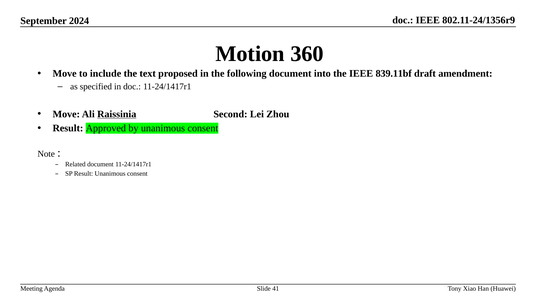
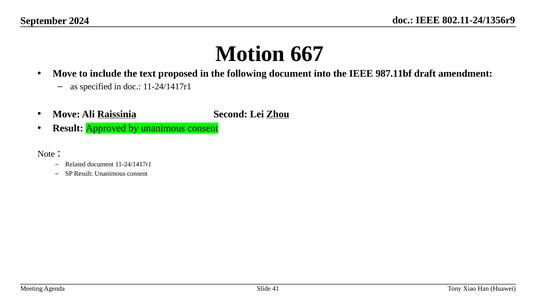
360: 360 -> 667 (307, 54)
839.11bf: 839.11bf -> 987.11bf (394, 74)
Zhou underline: none -> present (278, 114)
